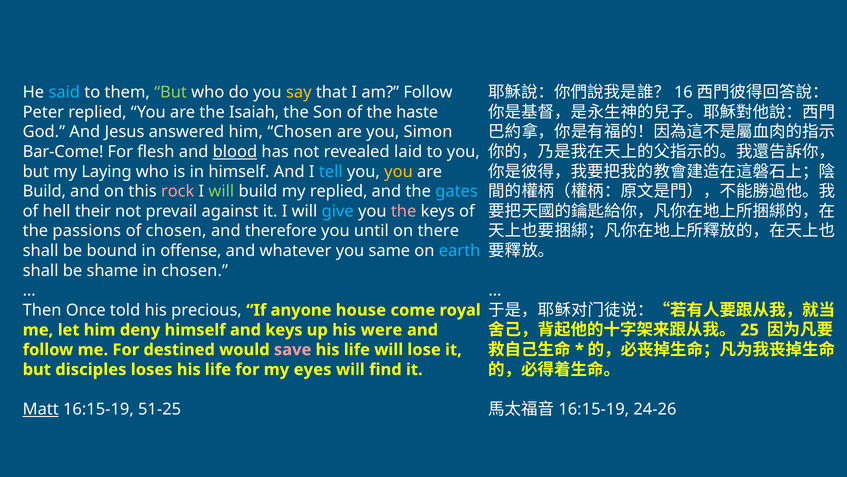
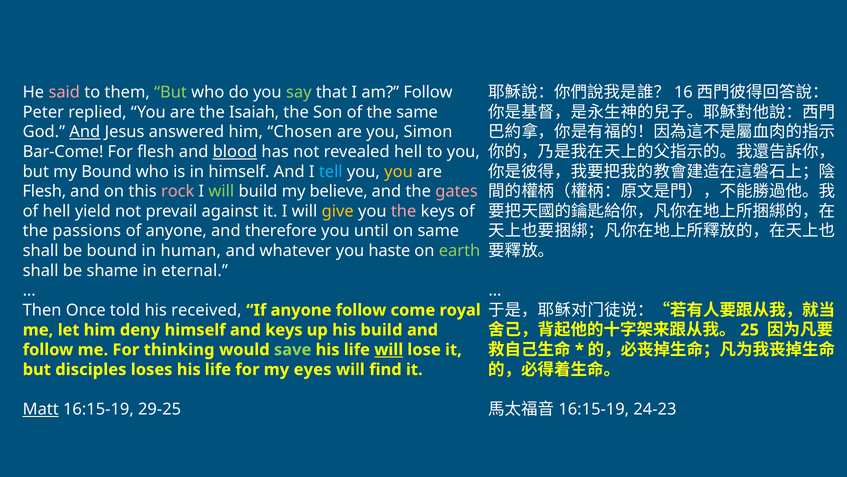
said colour: light blue -> pink (64, 92)
say colour: yellow -> light green (299, 92)
the haste: haste -> same (417, 112)
And underline: none -> present (85, 132)
revealed laid: laid -> hell (408, 152)
my Laying: Laying -> Bound (107, 171)
Build: Build -> Flesh (44, 191)
my replied: replied -> believe (339, 191)
gates colour: light blue -> pink (457, 191)
their: their -> yield (93, 211)
give colour: light blue -> yellow (338, 211)
of chosen: chosen -> anyone (176, 231)
on there: there -> same (438, 231)
offense: offense -> human (191, 251)
same: same -> haste (389, 251)
earth colour: light blue -> light green (460, 251)
in chosen: chosen -> eternal (195, 270)
precious: precious -> received (206, 310)
anyone house: house -> follow (361, 310)
his were: were -> build (381, 330)
destined: destined -> thinking (179, 349)
save colour: pink -> light green (293, 349)
will underline: none -> present (389, 349)
24-26: 24-26 -> 24-23 (655, 409)
51-25: 51-25 -> 29-25 (160, 409)
